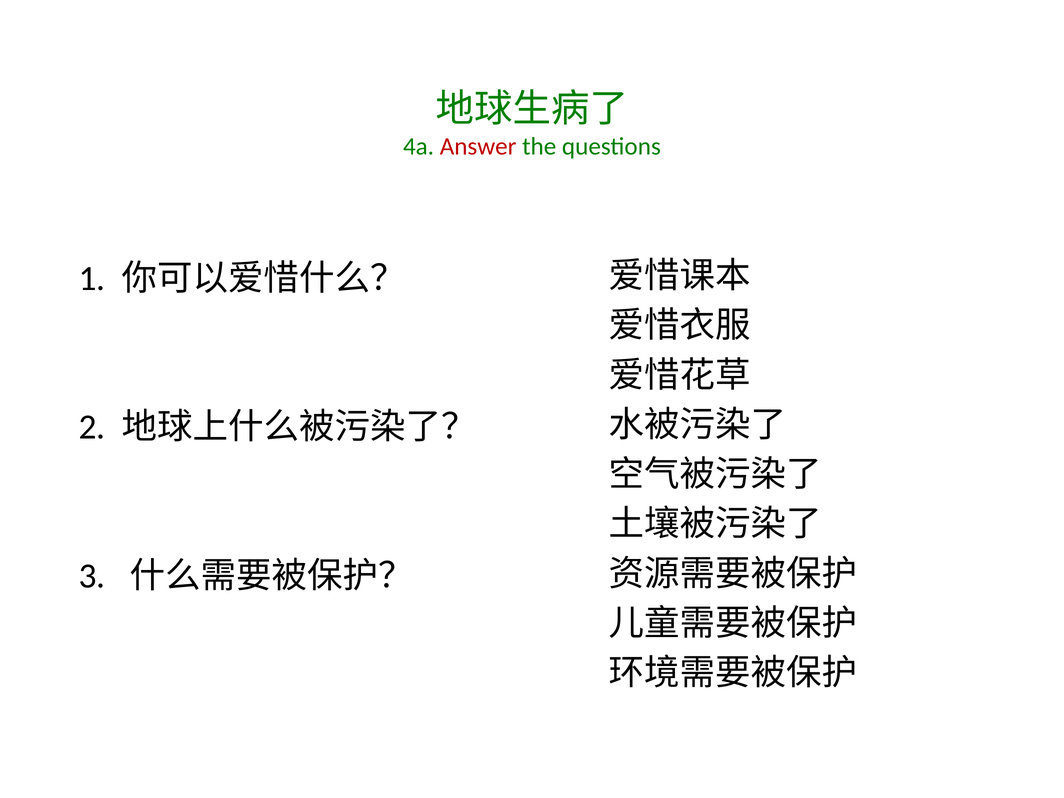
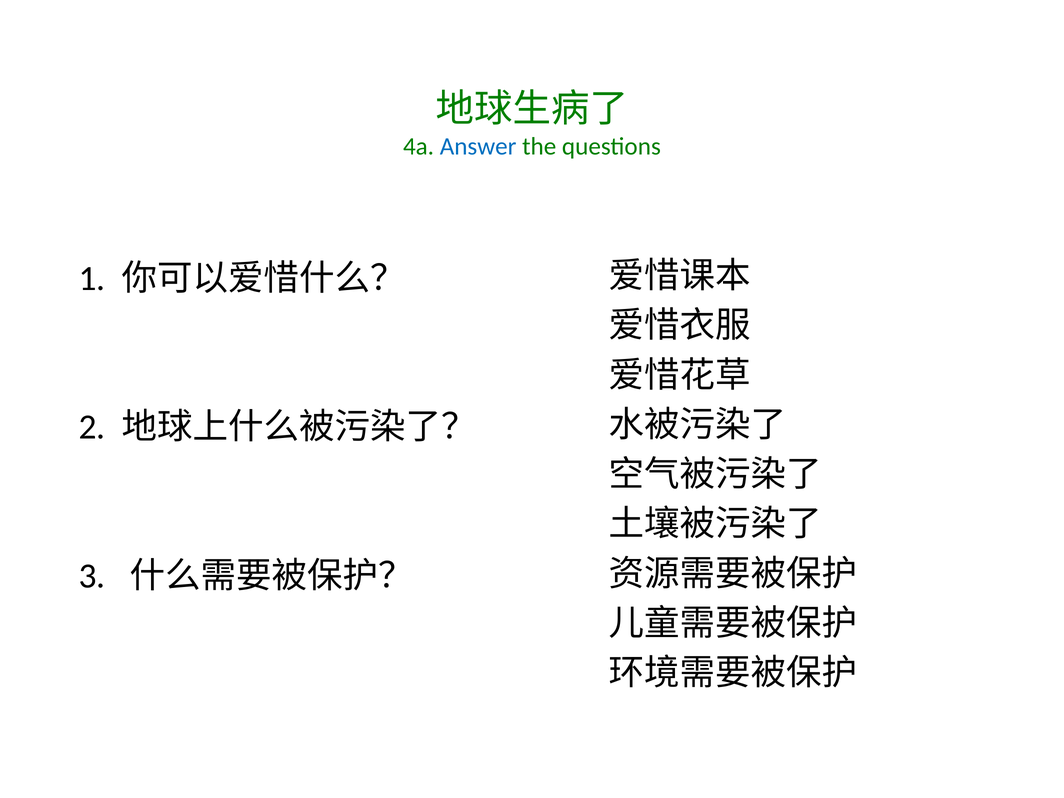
Answer colour: red -> blue (478, 146)
